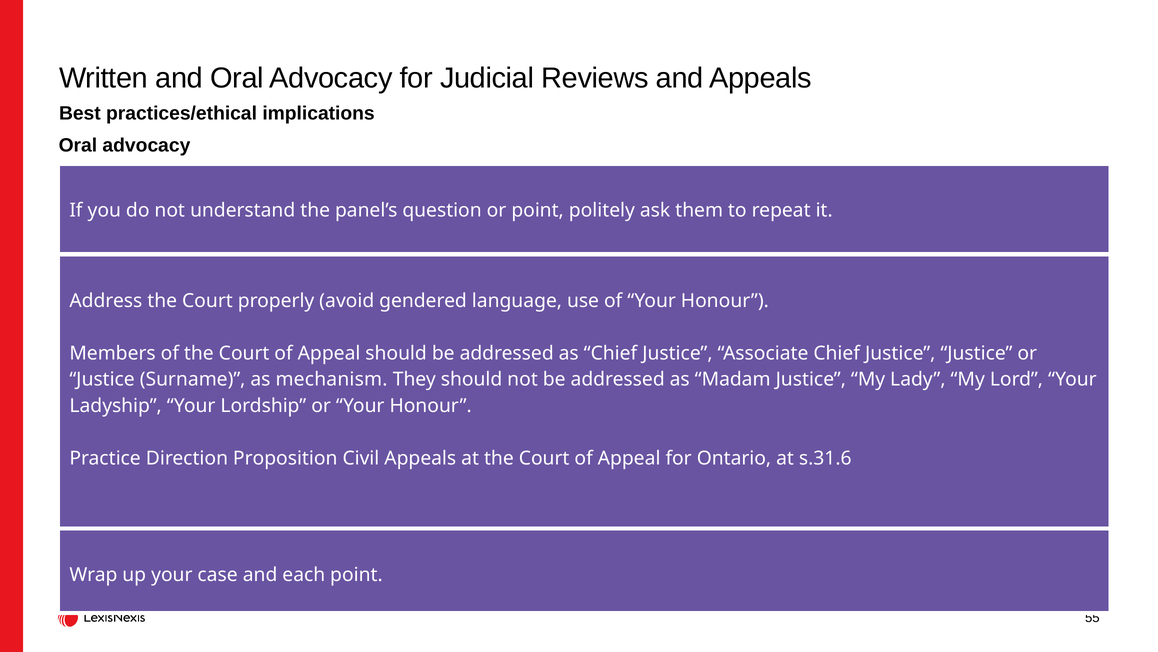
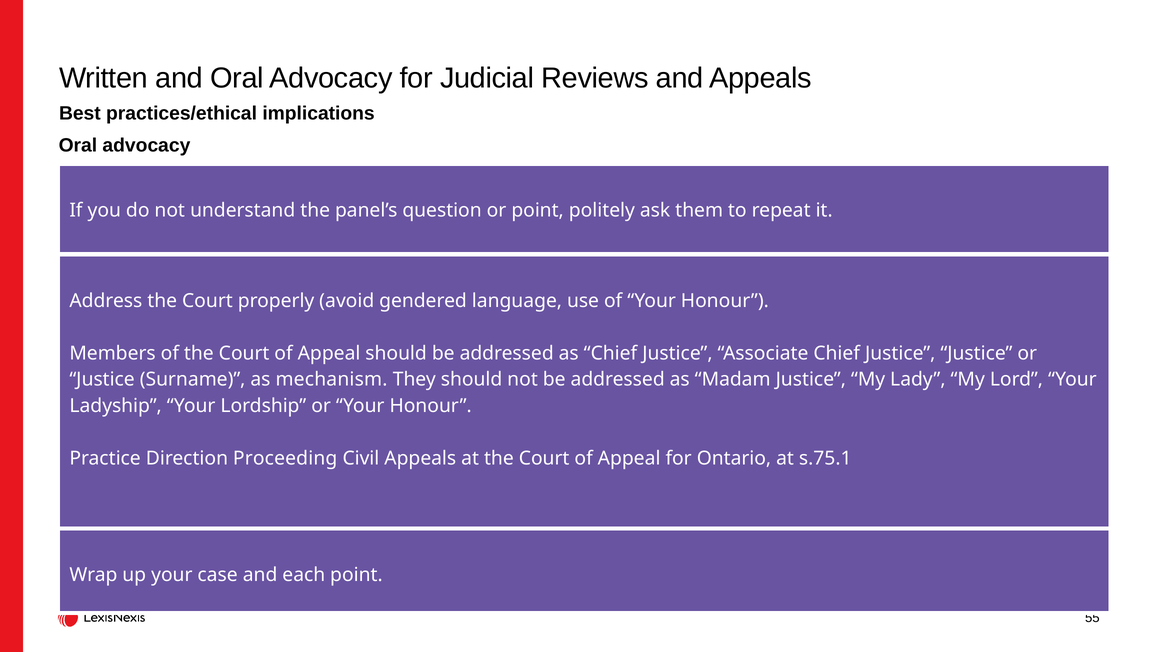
Proposition: Proposition -> Proceeding (285, 458)
s.31.6: s.31.6 -> s.75.1 (825, 458)
